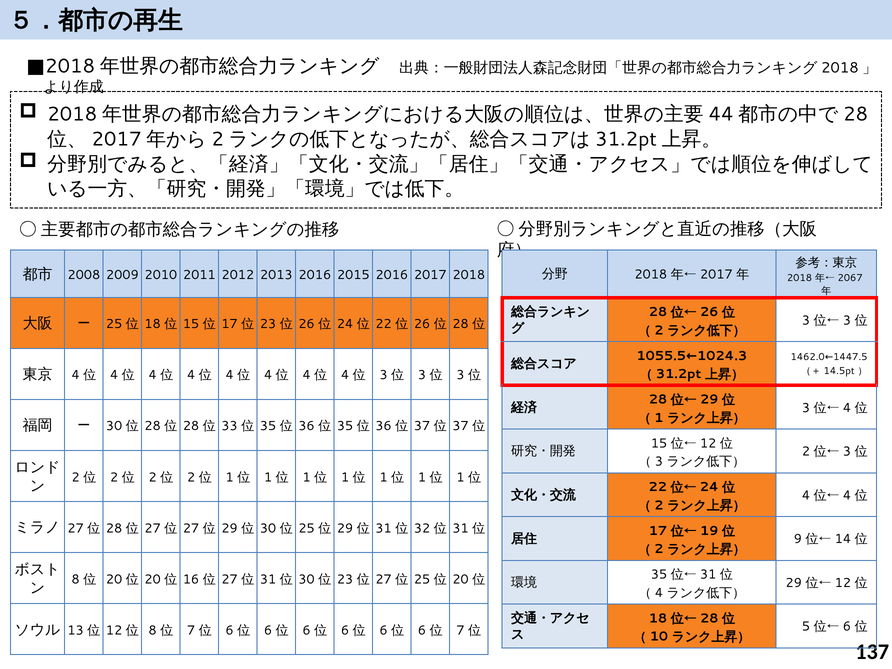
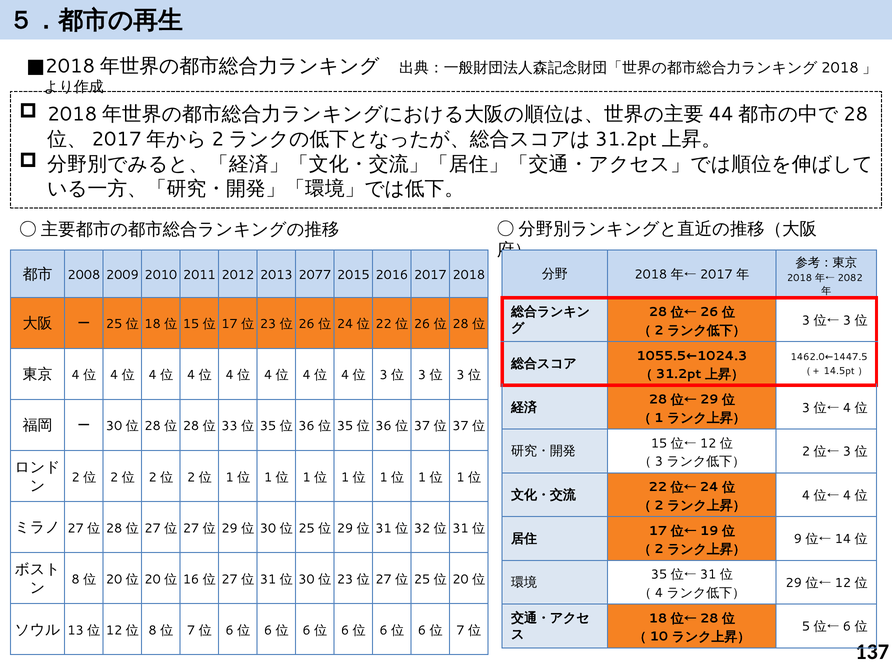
2013 2016: 2016 -> 2077 (315, 275)
2067: 2067 -> 2082 (850, 278)
